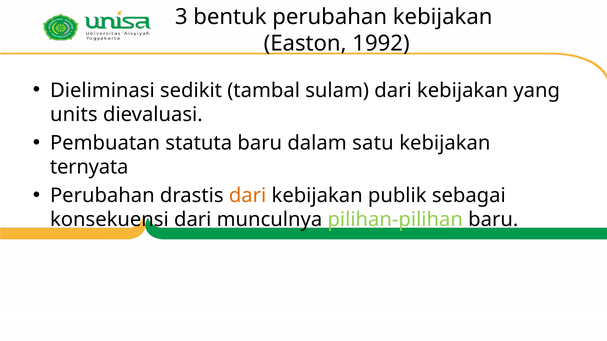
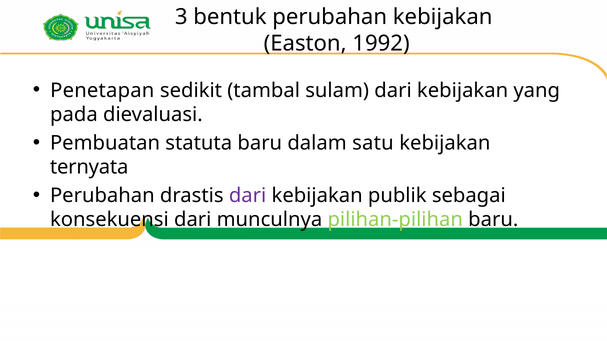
Dieliminasi: Dieliminasi -> Penetapan (102, 90)
units: units -> pada (74, 115)
dari colour: orange -> purple (248, 196)
